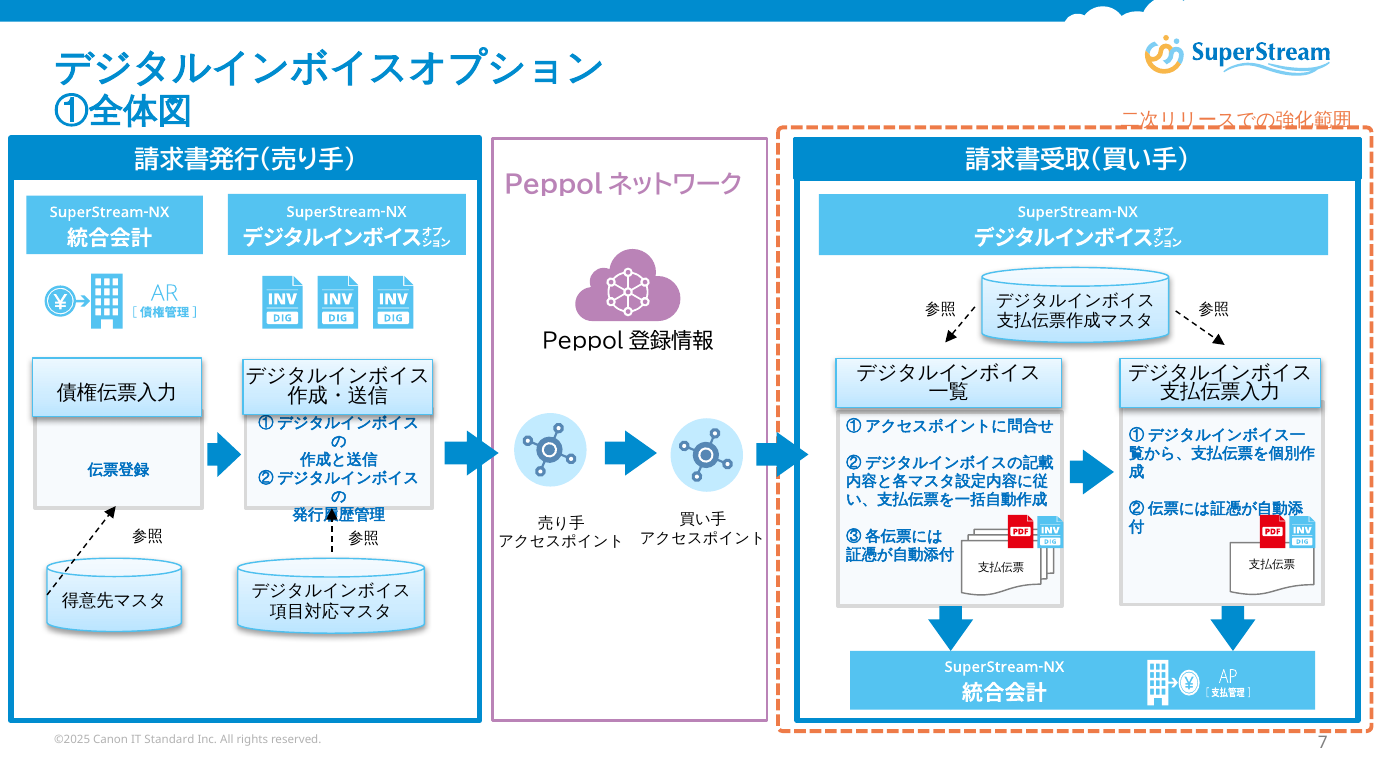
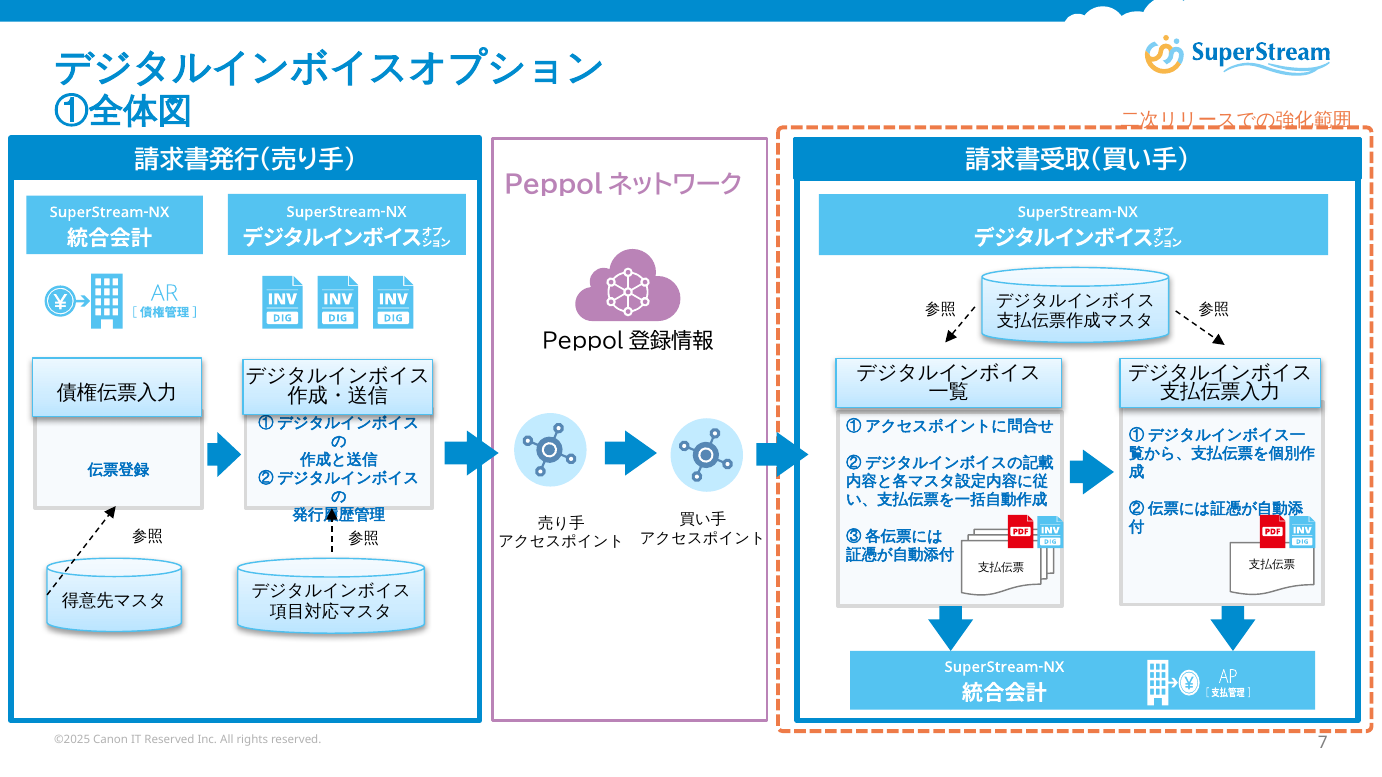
IT Standard: Standard -> Reserved (169, 740)
